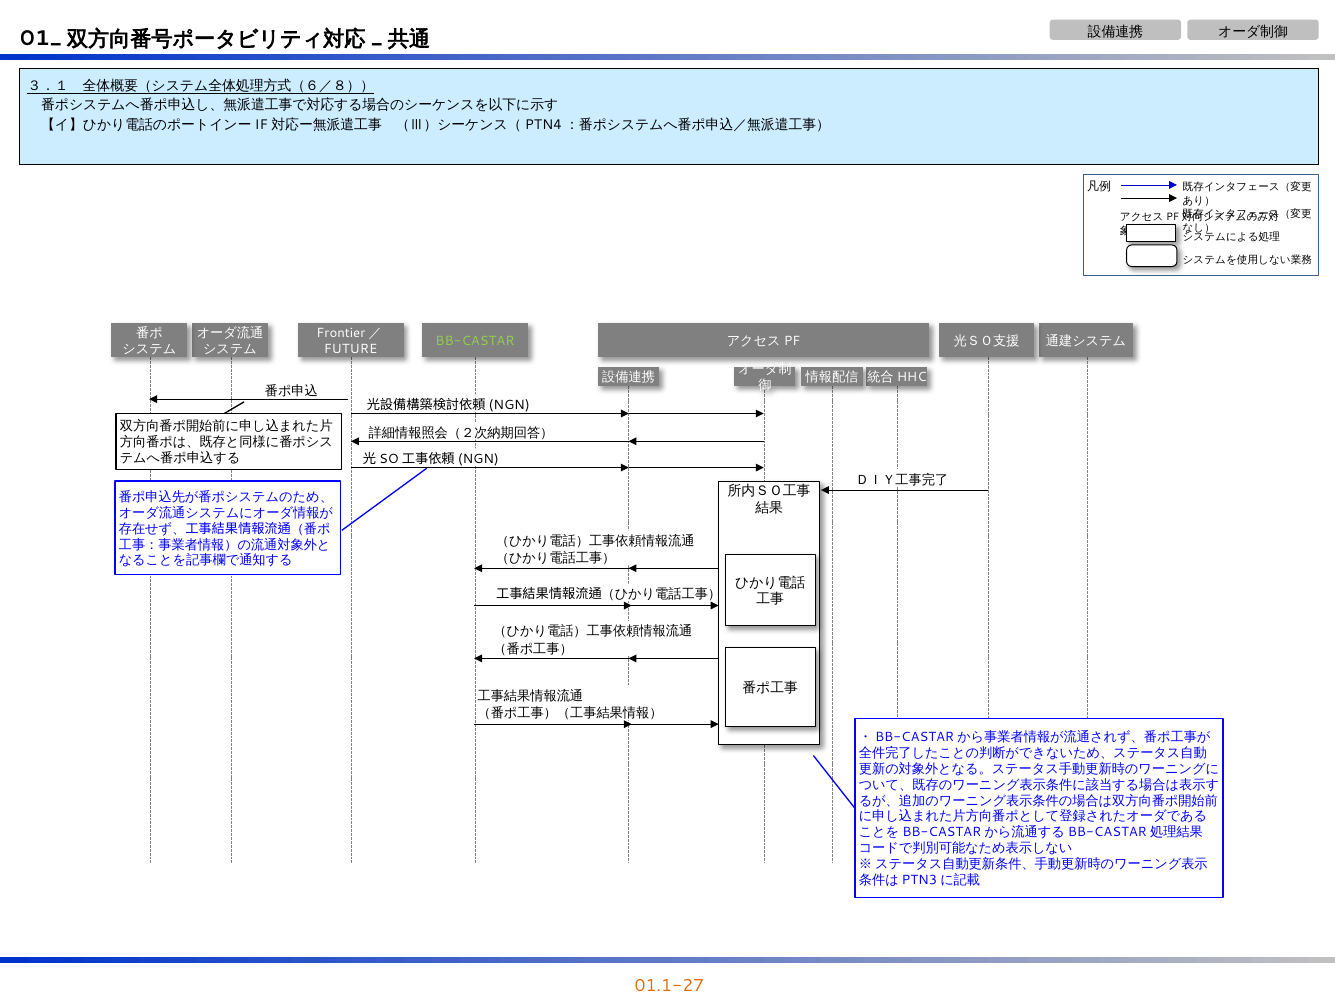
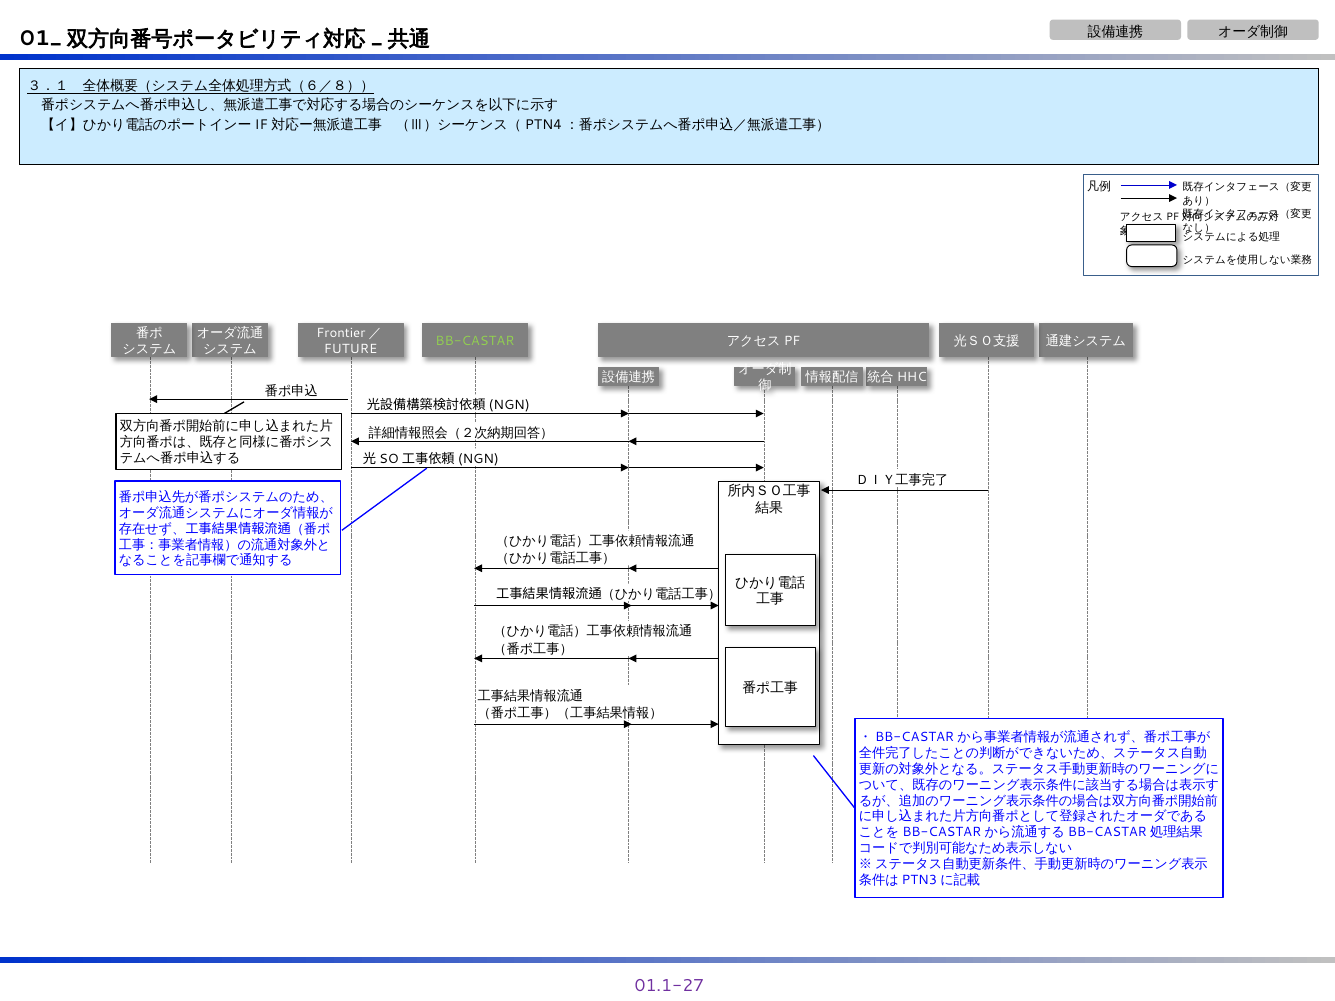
01.1-27 colour: orange -> purple (669, 986)
